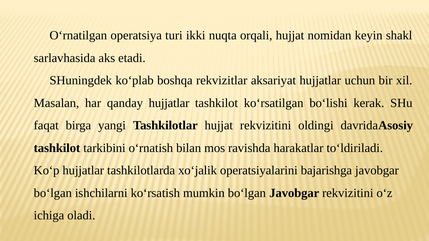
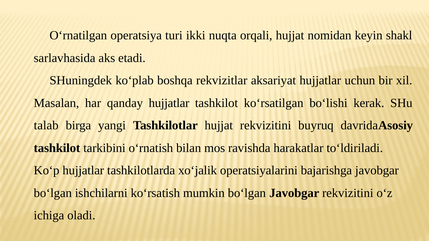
faqat: faqat -> talab (46, 126)
oldingi: oldingi -> buyruq (316, 126)
